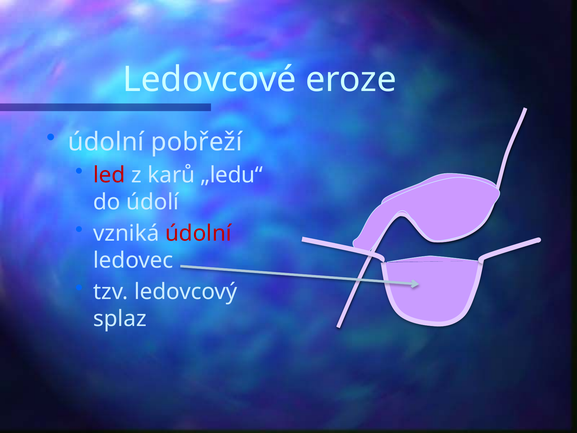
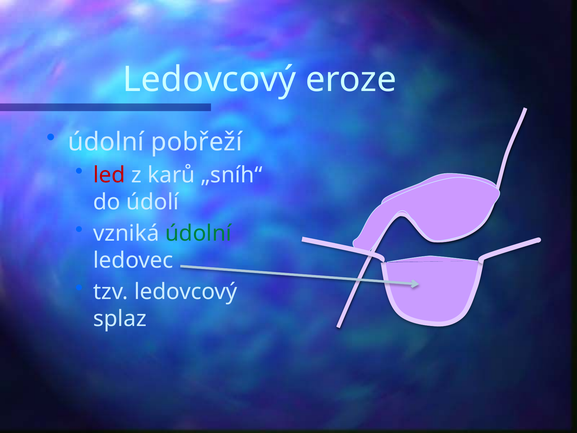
Ledovcové: Ledovcové -> Ledovcový (209, 79)
„ledu“: „ledu“ -> „sníh“ (232, 175)
údolní colour: red -> green (198, 233)
